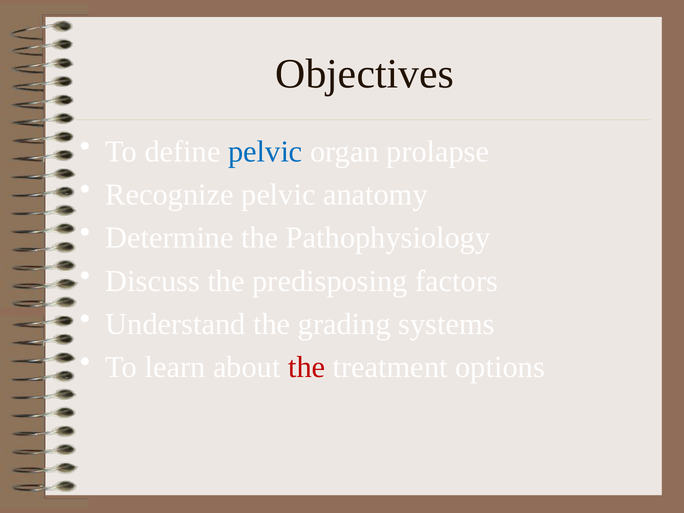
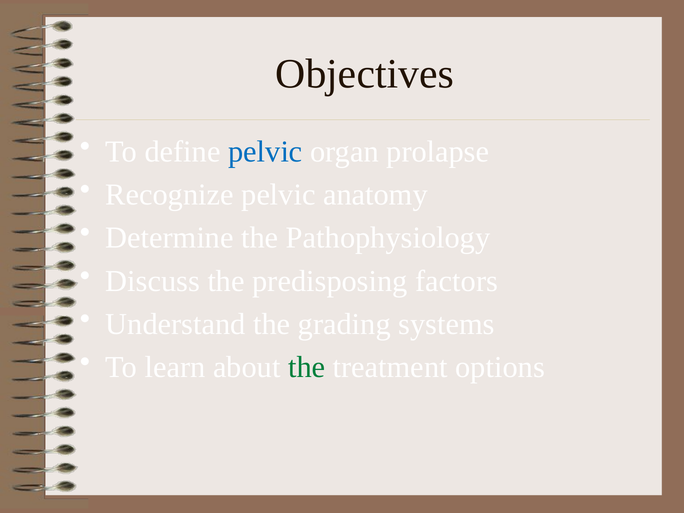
the colour: red -> green (307, 367)
